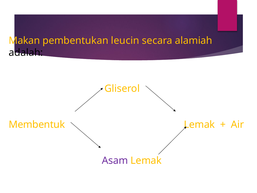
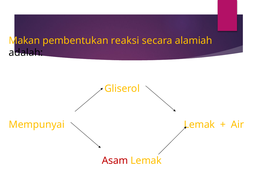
leucin: leucin -> reaksi (125, 40)
Membentuk: Membentuk -> Mempunyai (37, 124)
Asam colour: purple -> red (115, 160)
